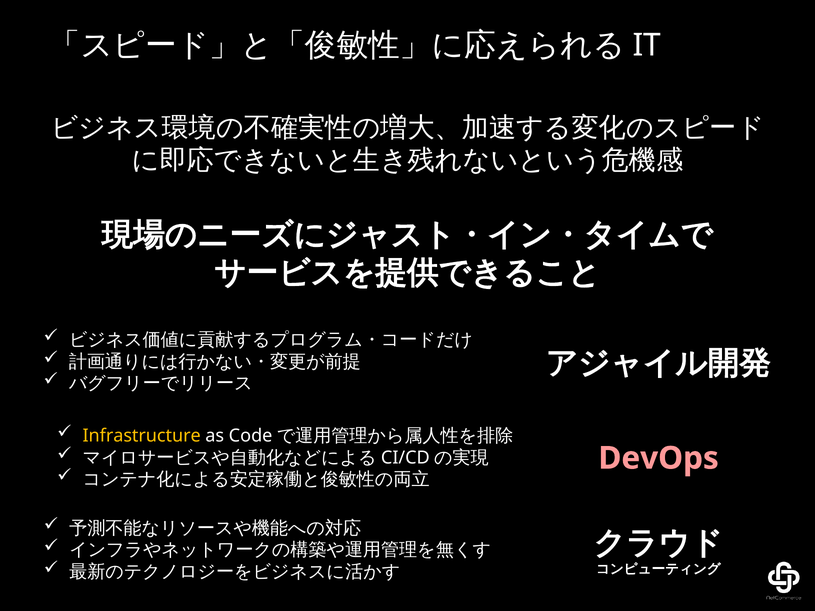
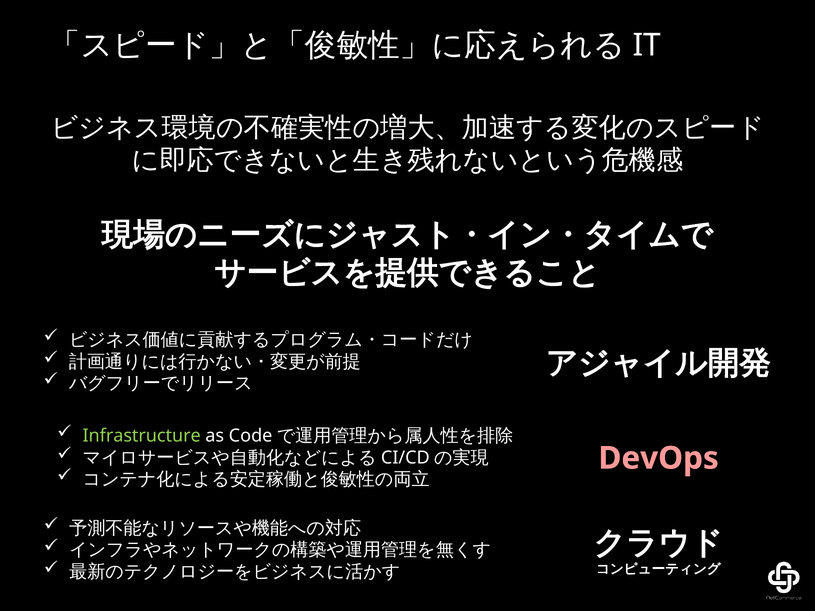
Infrastructure colour: yellow -> light green (142, 436)
